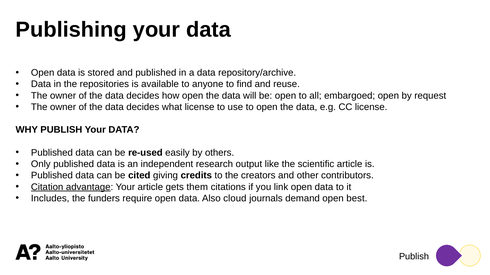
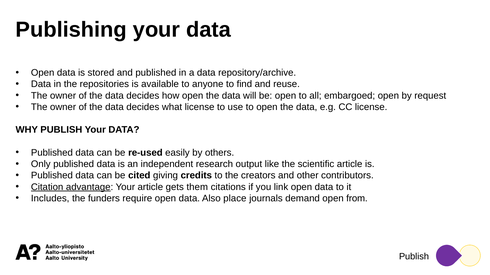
cloud: cloud -> place (235, 199)
best: best -> from (357, 199)
